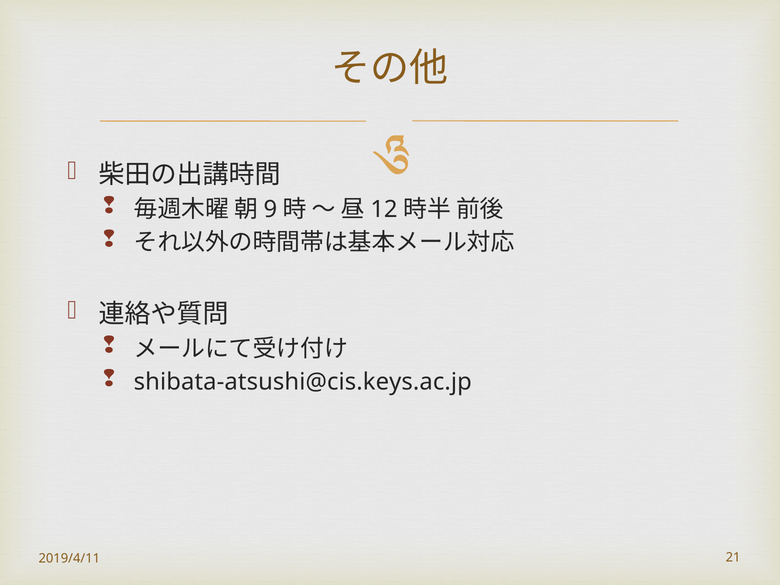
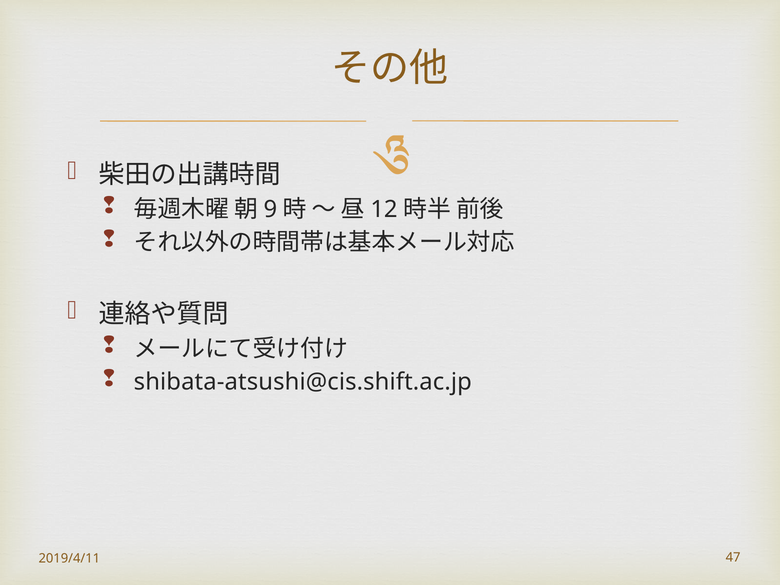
shibata-atsushi@cis.keys.ac.jp: shibata-atsushi@cis.keys.ac.jp -> shibata-atsushi@cis.shift.ac.jp (303, 382)
21: 21 -> 47 (733, 557)
